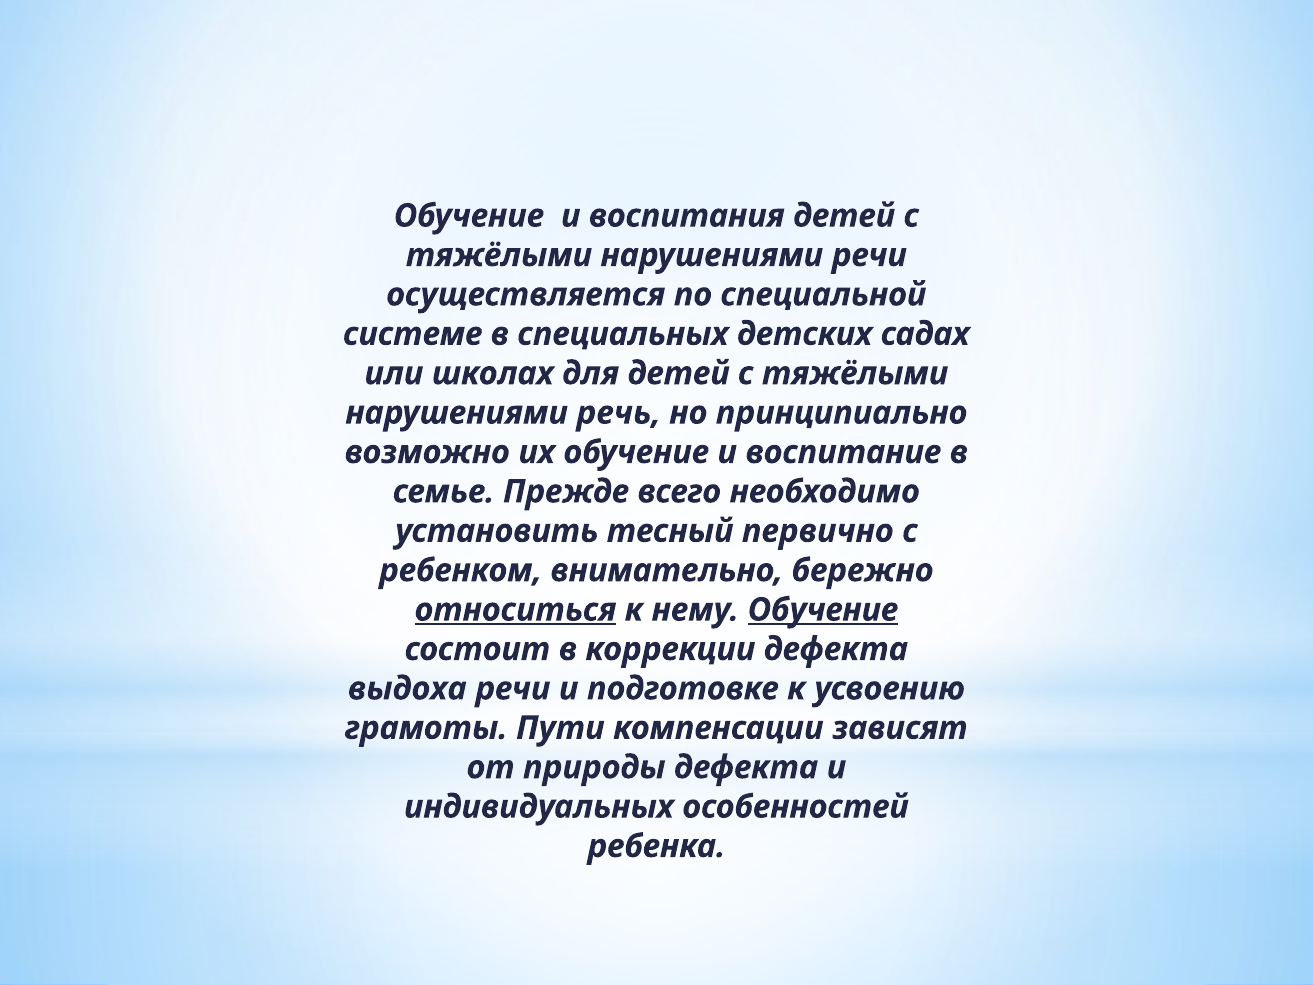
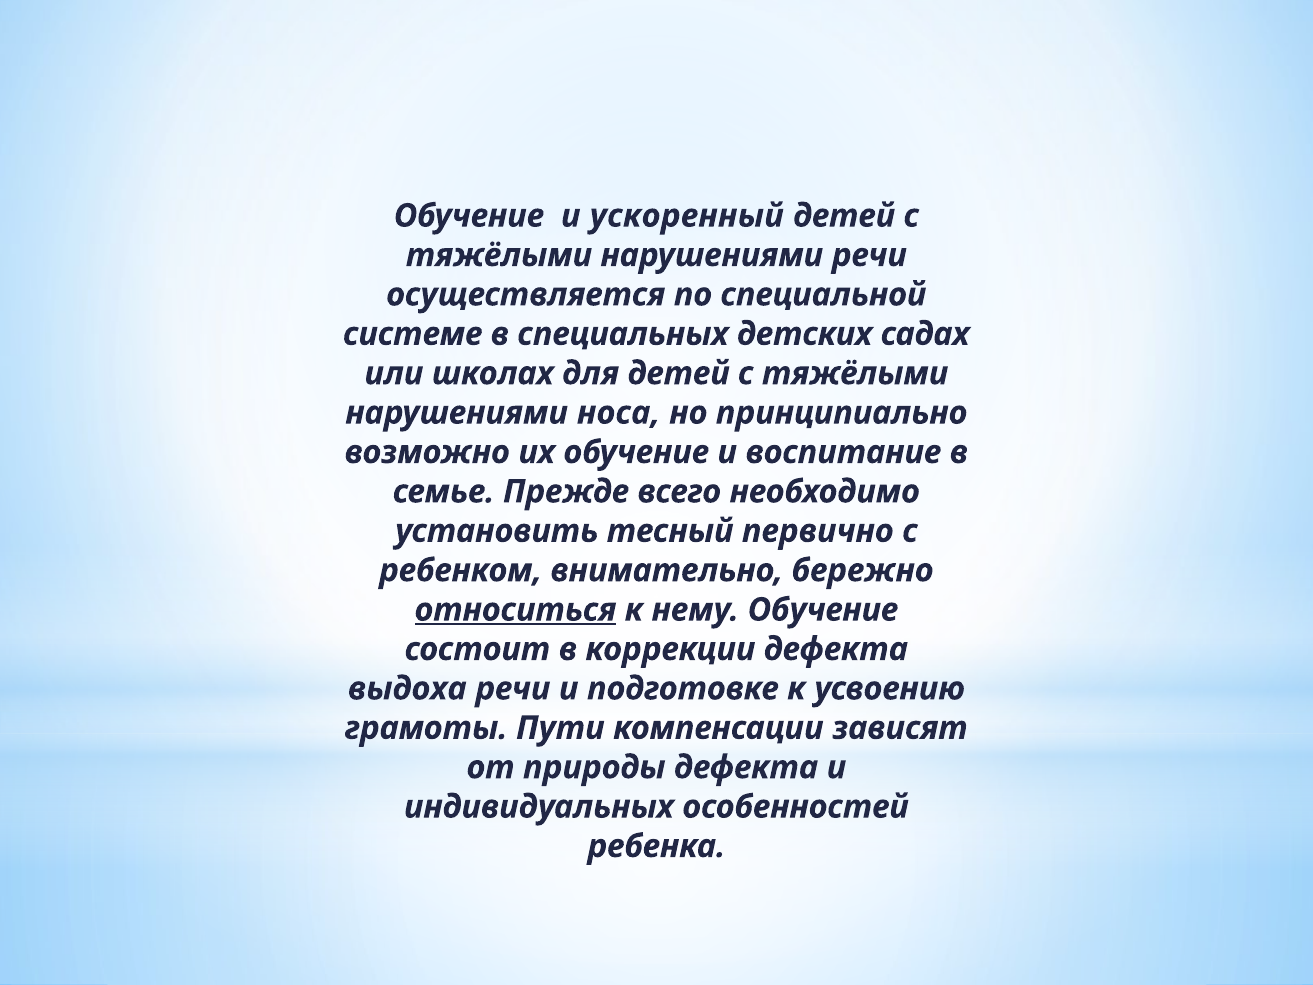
воспитания: воспитания -> ускоренный (687, 216)
речь: речь -> носа (619, 413)
Обучение underline: present -> none (823, 610)
